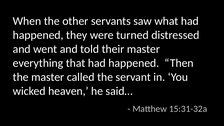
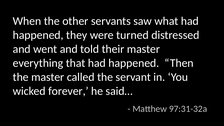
heaven: heaven -> forever (68, 91)
15:31-32a: 15:31-32a -> 97:31-32a (188, 109)
